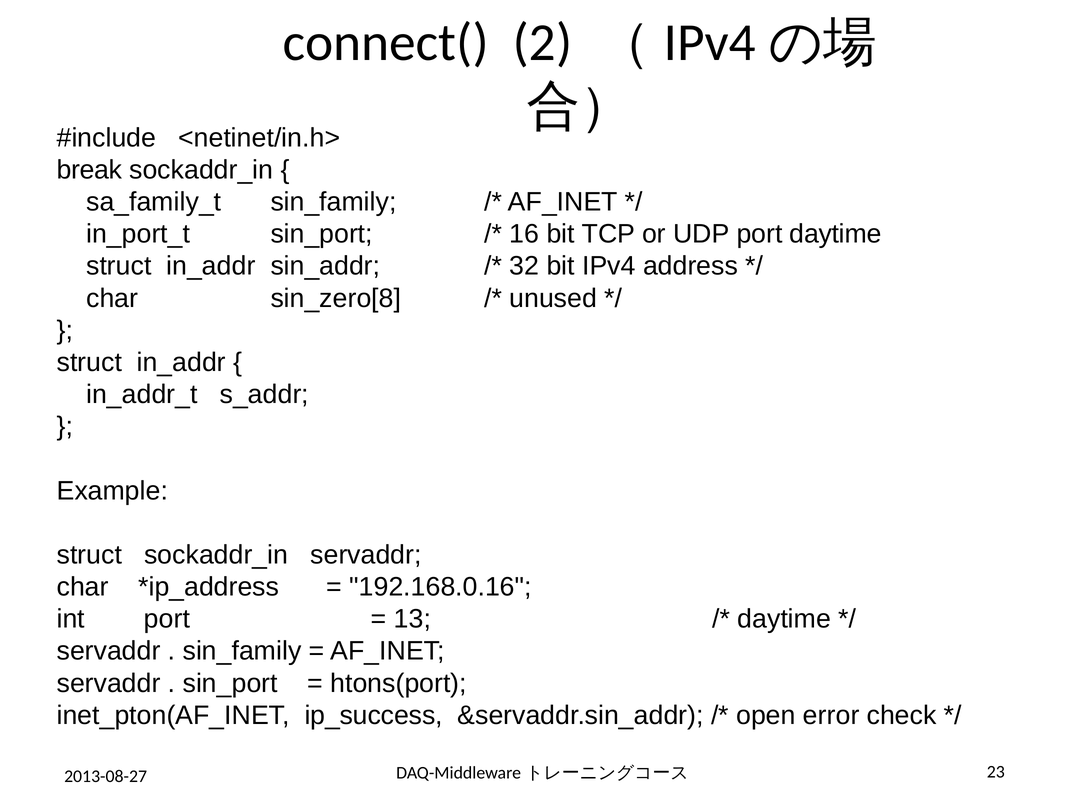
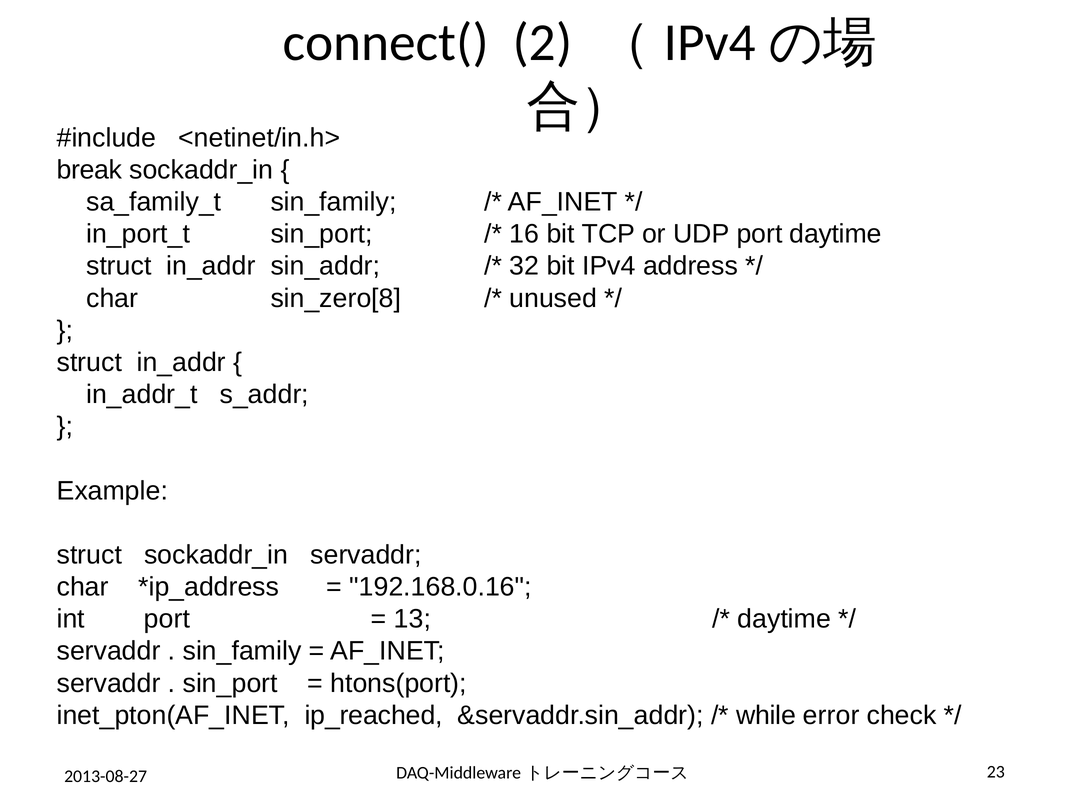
ip_success: ip_success -> ip_reached (374, 715)
open: open -> while (766, 715)
